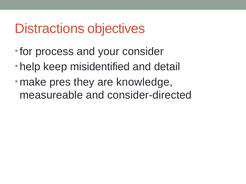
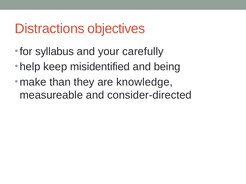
process: process -> syllabus (55, 52)
consider: consider -> carefully (143, 52)
detail: detail -> being (167, 67)
pres: pres -> than (60, 82)
